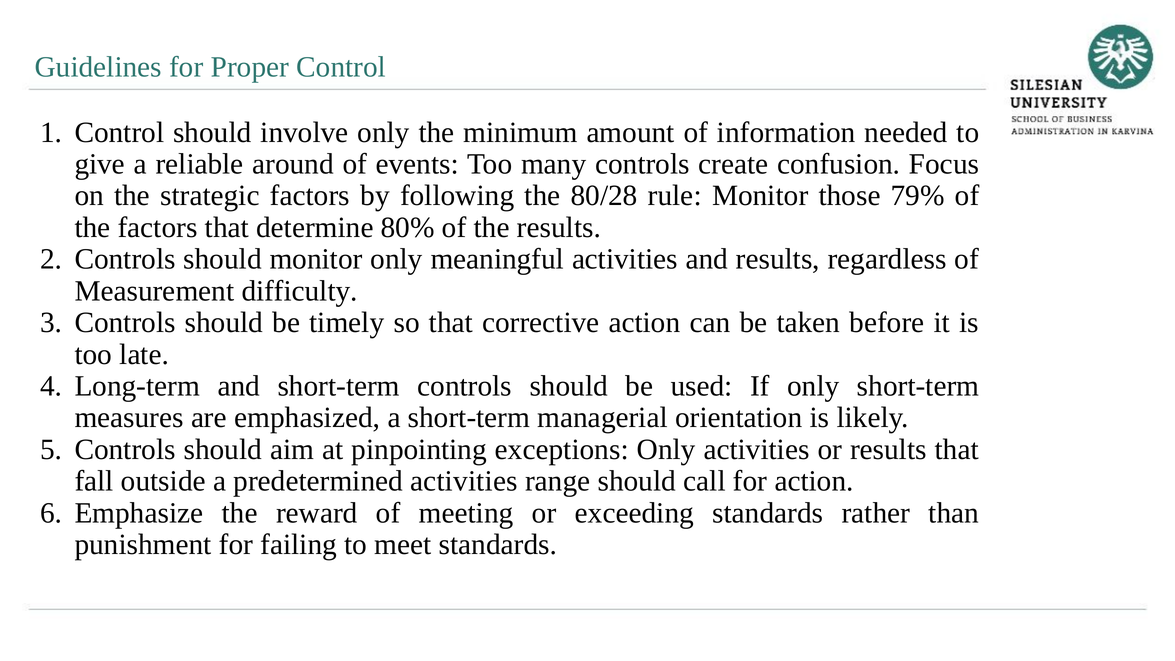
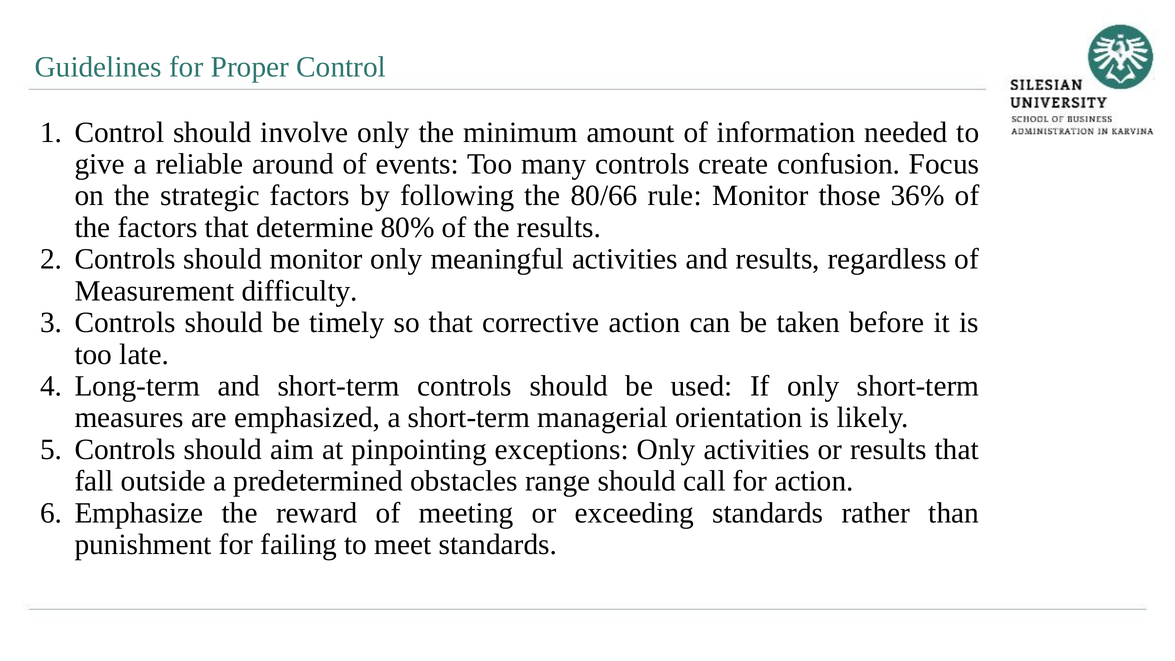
80/28: 80/28 -> 80/66 (604, 196)
79%: 79% -> 36% (918, 196)
predetermined activities: activities -> obstacles (464, 481)
